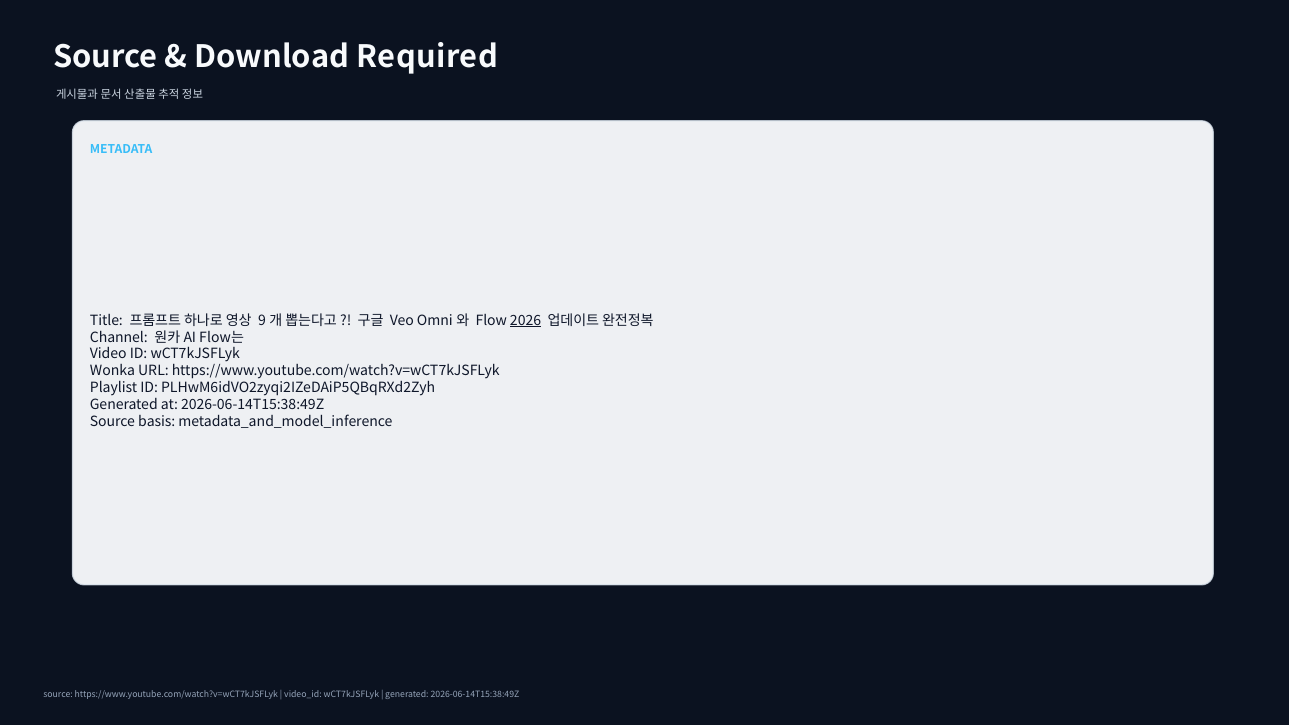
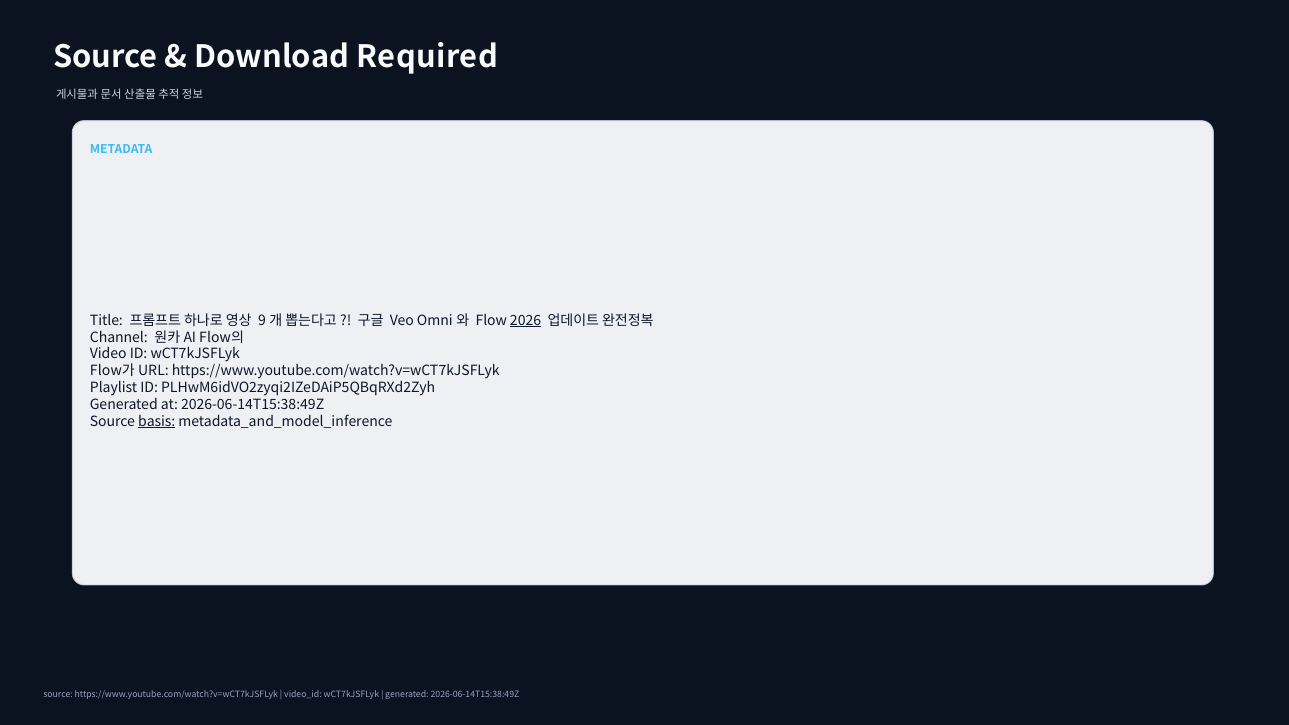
Flow는: Flow는 -> Flow의 (222, 338)
Wonka: Wonka -> Flow가 (112, 371)
basis underline: none -> present (157, 422)
